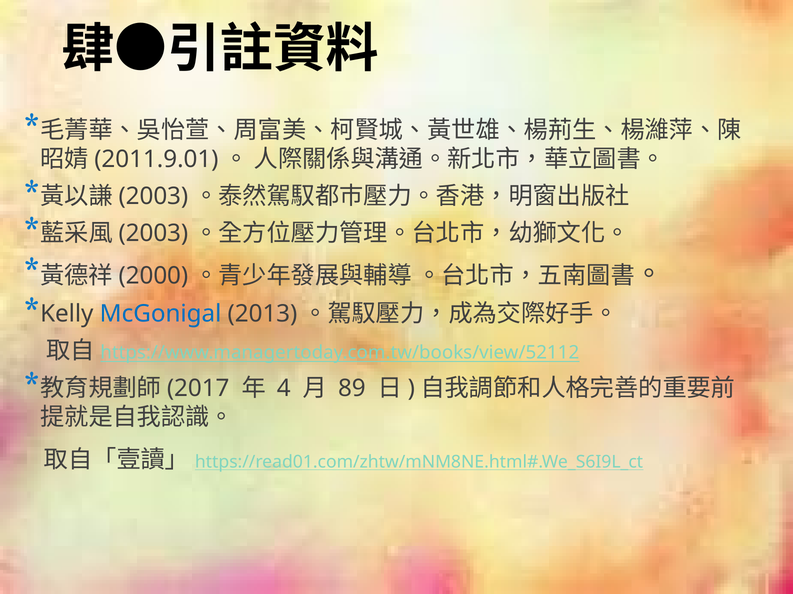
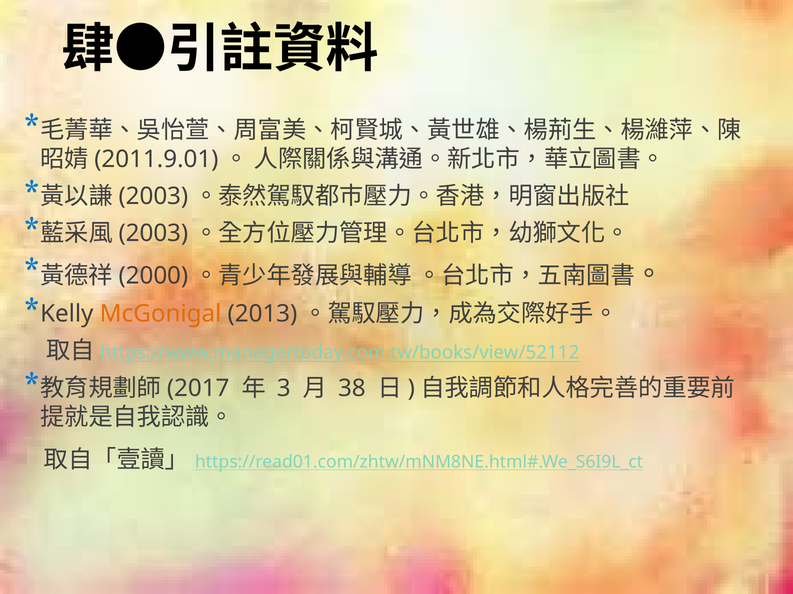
McGonigal colour: blue -> orange (161, 314)
4: 4 -> 3 (284, 389)
89: 89 -> 38 (352, 389)
